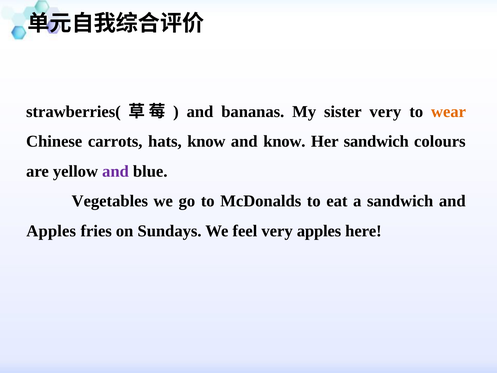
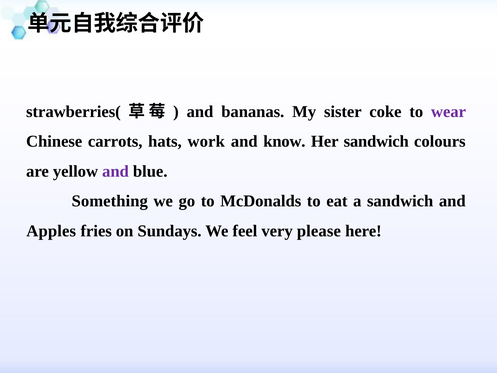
sister very: very -> coke (385, 111)
wear colour: orange -> purple (449, 111)
hats know: know -> work (206, 141)
Vegetables: Vegetables -> Something (110, 201)
very apples: apples -> please (319, 231)
